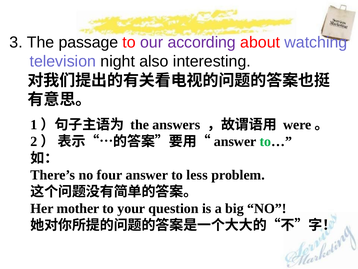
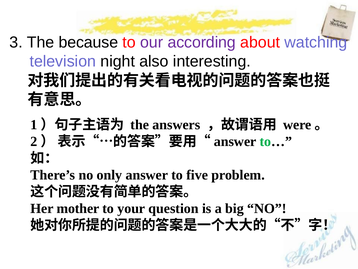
passage: passage -> because (88, 42)
four: four -> only (109, 175)
less: less -> five (197, 175)
